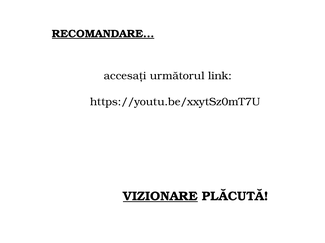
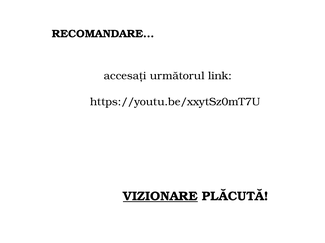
RECOMANDARE underline: present -> none (103, 34)
